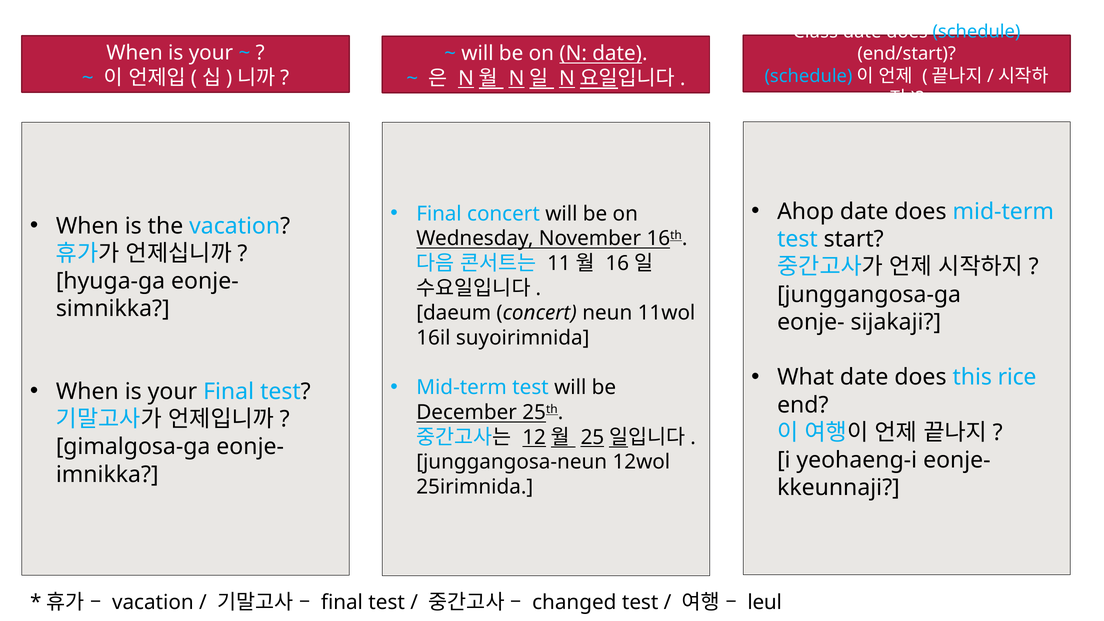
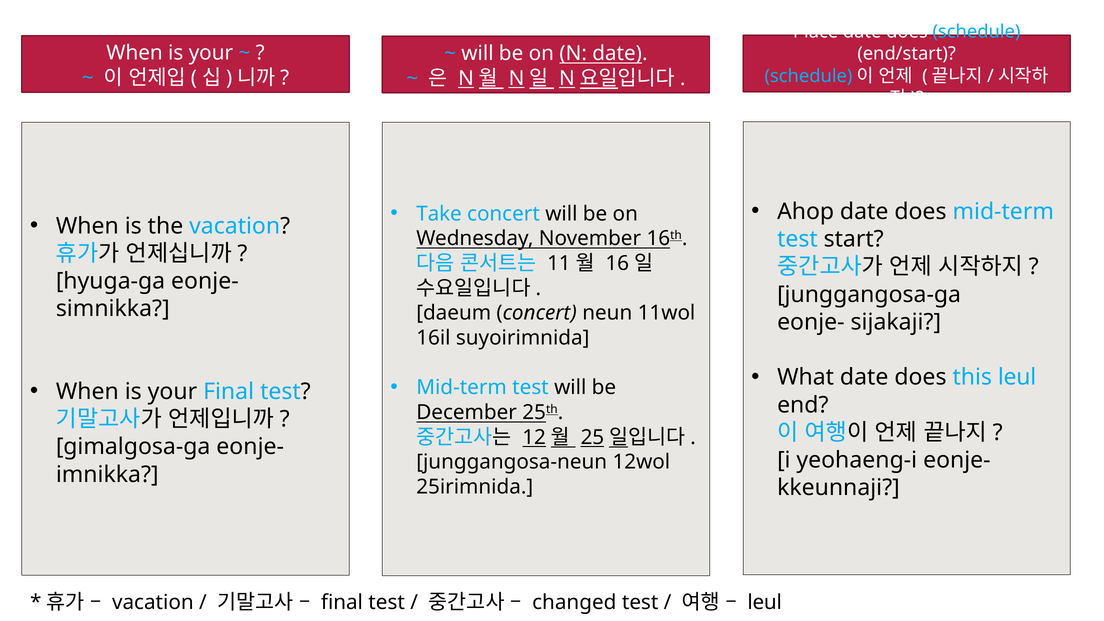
Class: Class -> Place (816, 32)
Final: Final -> Take (439, 214)
this rice: rice -> leul (1017, 377)
